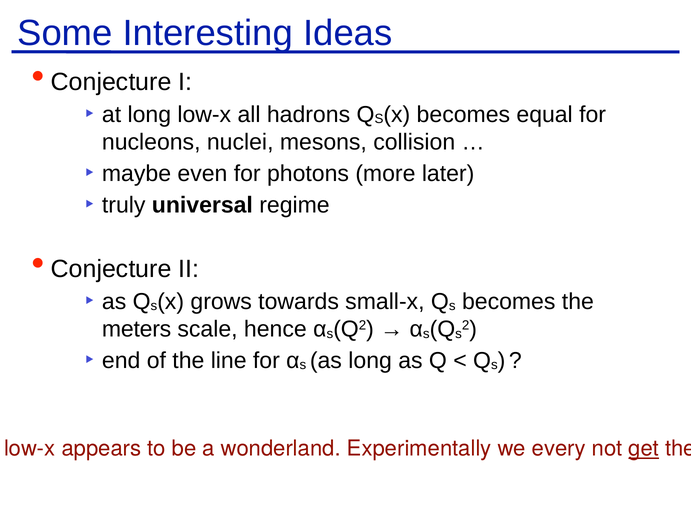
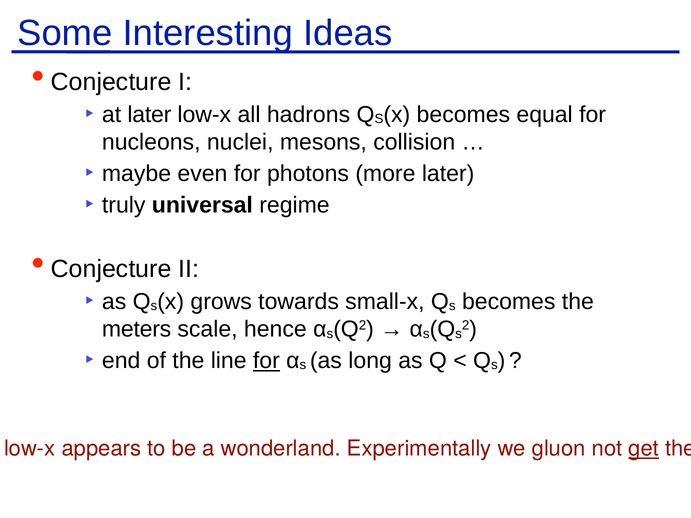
at long: long -> later (149, 114)
for underline: none -> present (266, 361)
every: every -> gluon (559, 449)
